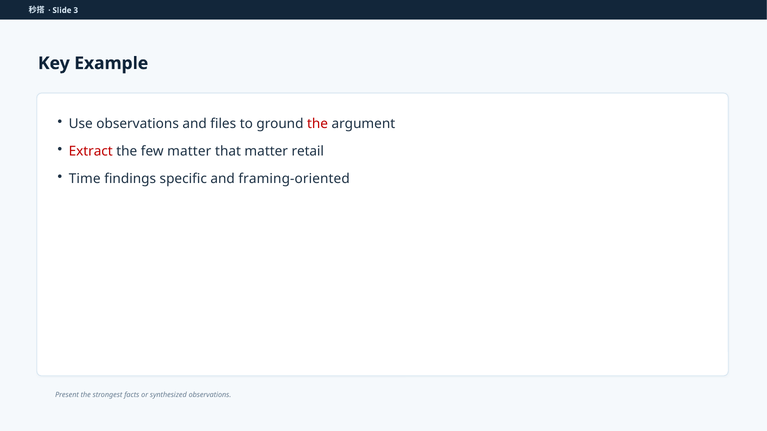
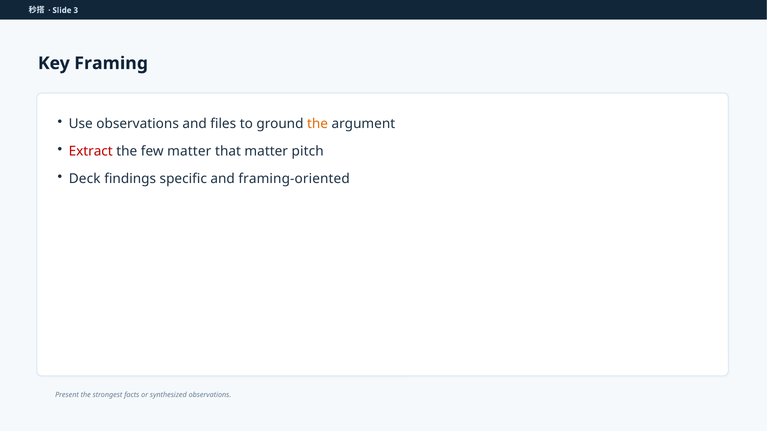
Example: Example -> Framing (111, 63)
the colour: red -> orange (318, 124)
retail: retail -> pitch (308, 152)
Time: Time -> Deck (85, 179)
